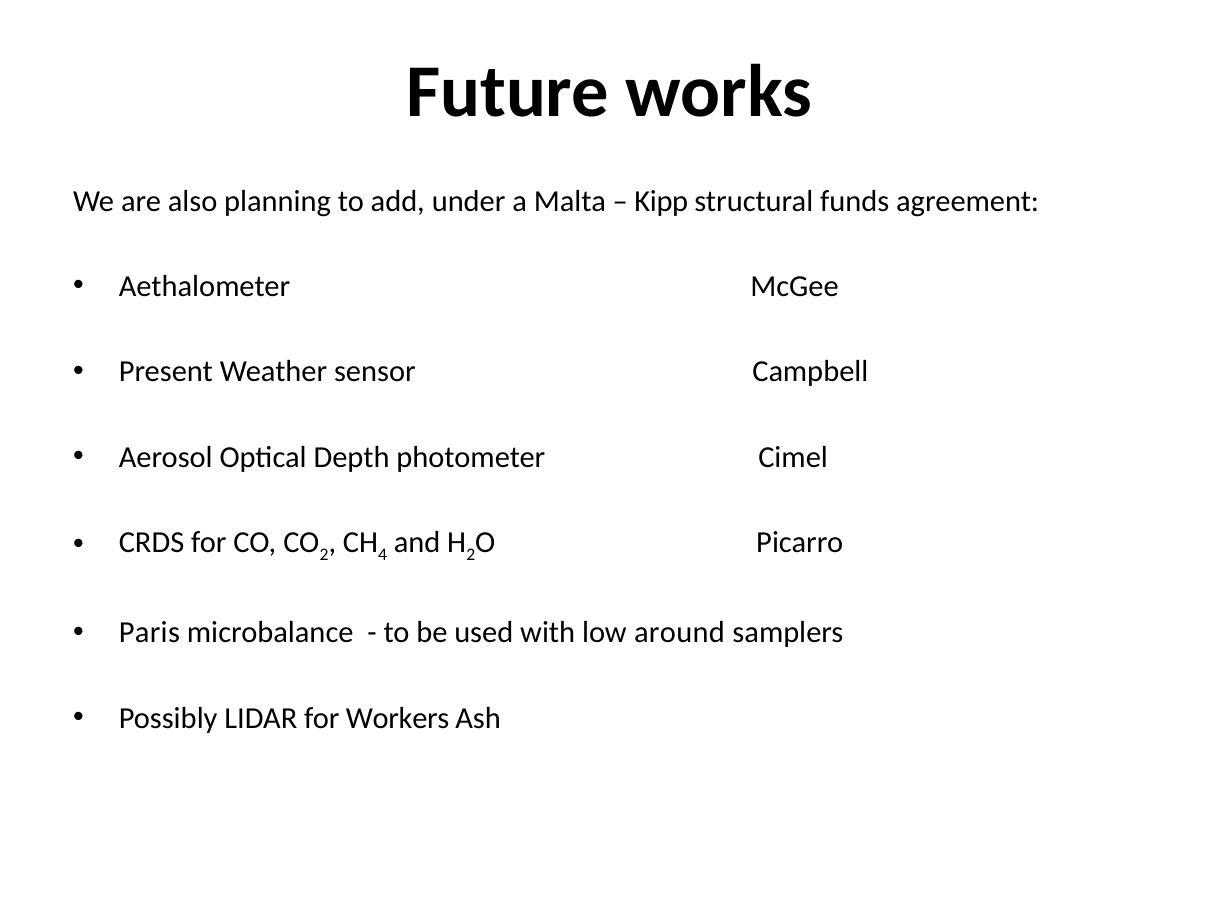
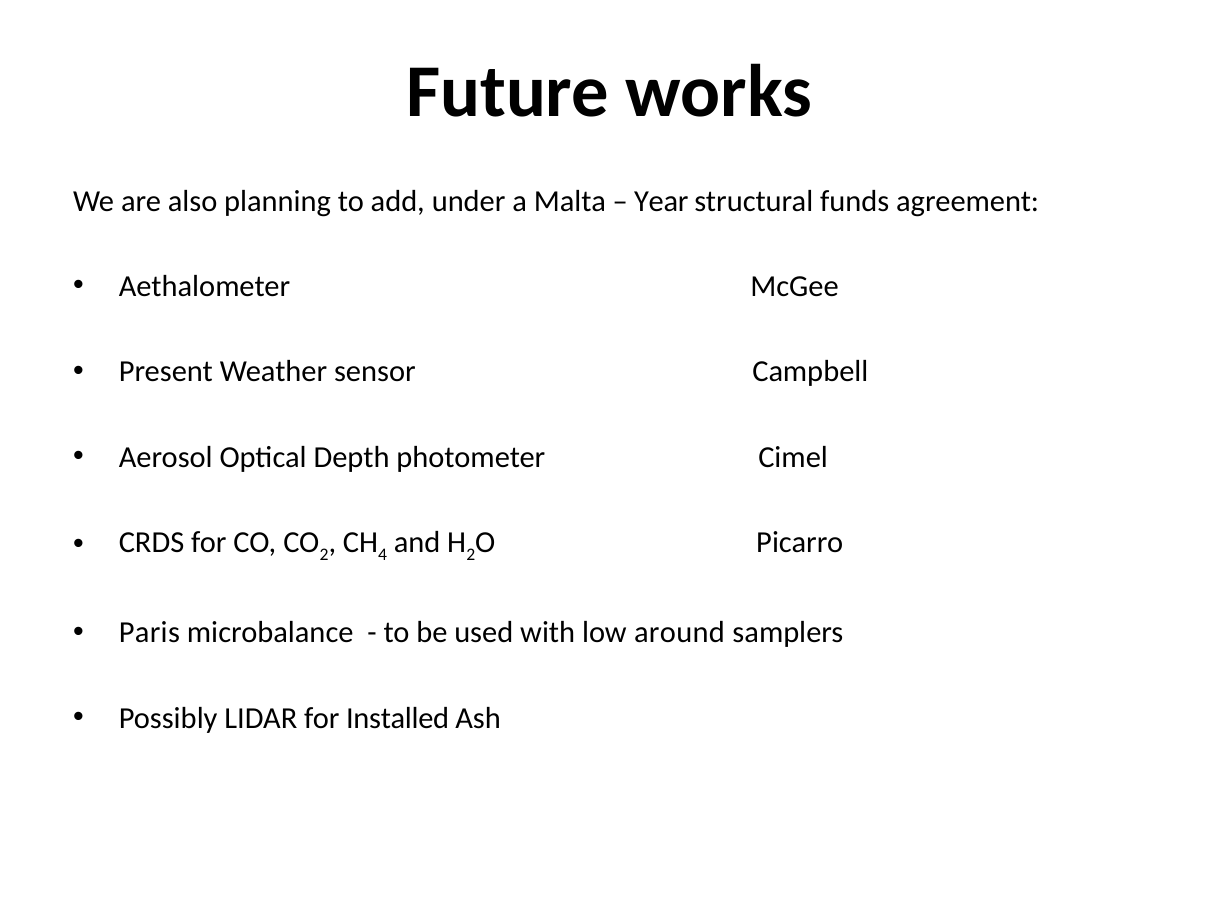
Kipp: Kipp -> Year (661, 201)
Workers: Workers -> Installed (398, 718)
